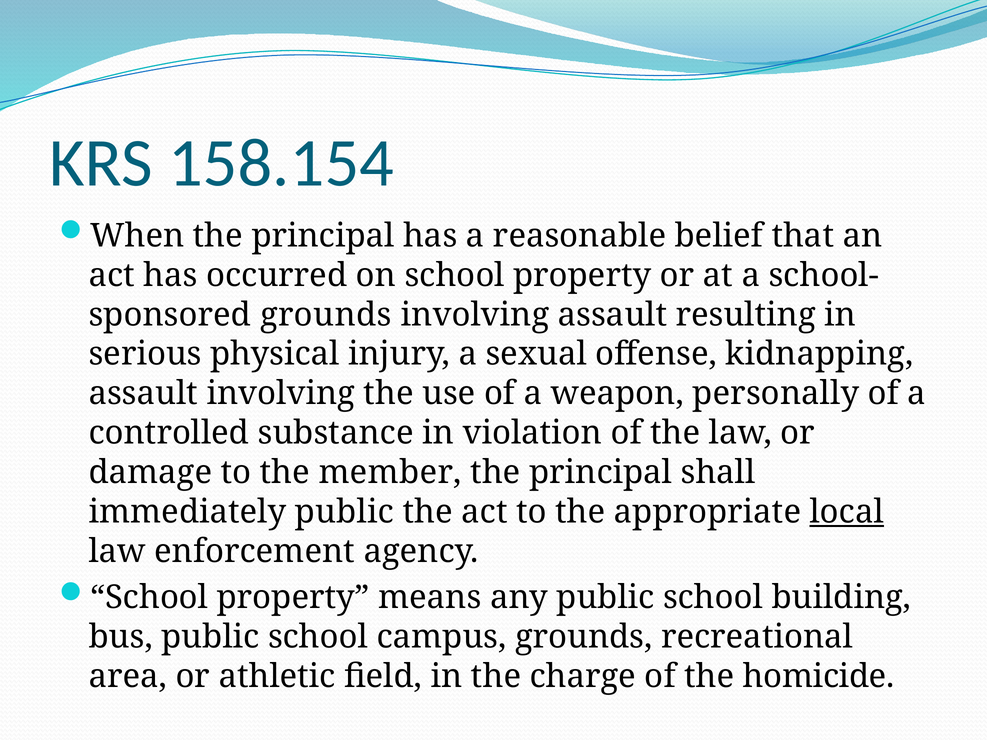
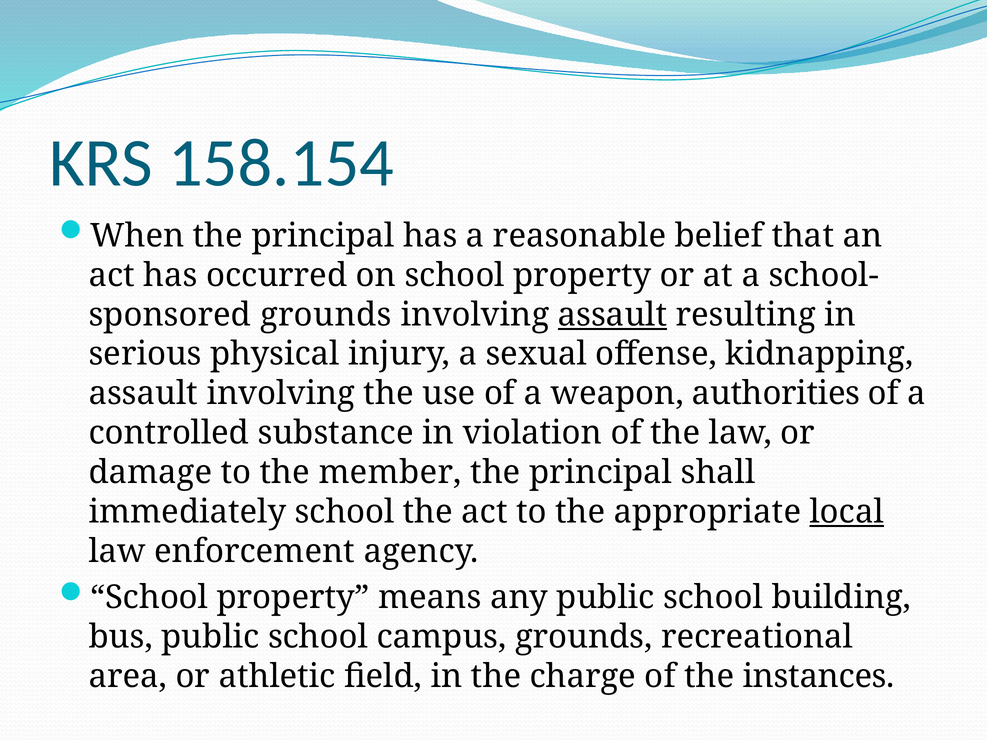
assault underline: none -> present (612, 315)
personally: personally -> authorities (776, 394)
immediately public: public -> school (344, 512)
homicide: homicide -> instances (819, 677)
